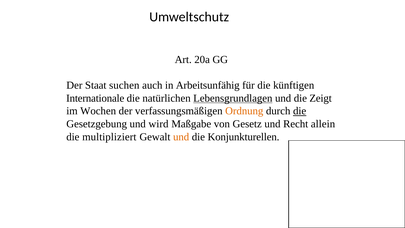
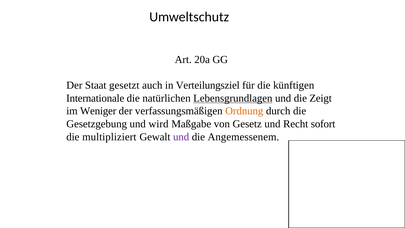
suchen: suchen -> gesetzt (124, 85)
Arbeitsunfähig: Arbeitsunfähig -> Verteilungsziel (208, 85)
Wochen: Wochen -> Weniger (98, 111)
die underline: present -> none (300, 111)
allein: allein -> sofort (323, 124)
und colour: orange -> purple (181, 137)
Konjunkturellen: Konjunkturellen -> Angemessenem (243, 137)
